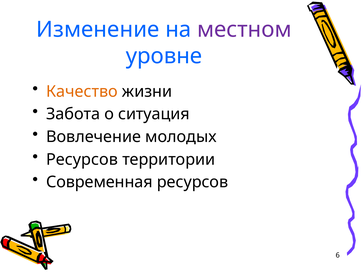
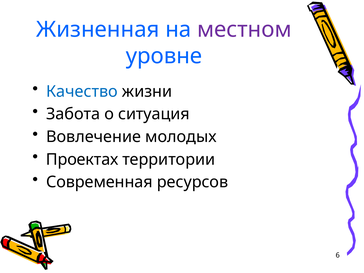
Изменение: Изменение -> Жизненная (98, 29)
Качество colour: orange -> blue (82, 91)
Ресурсов: Ресурсов -> Проектах (82, 159)
